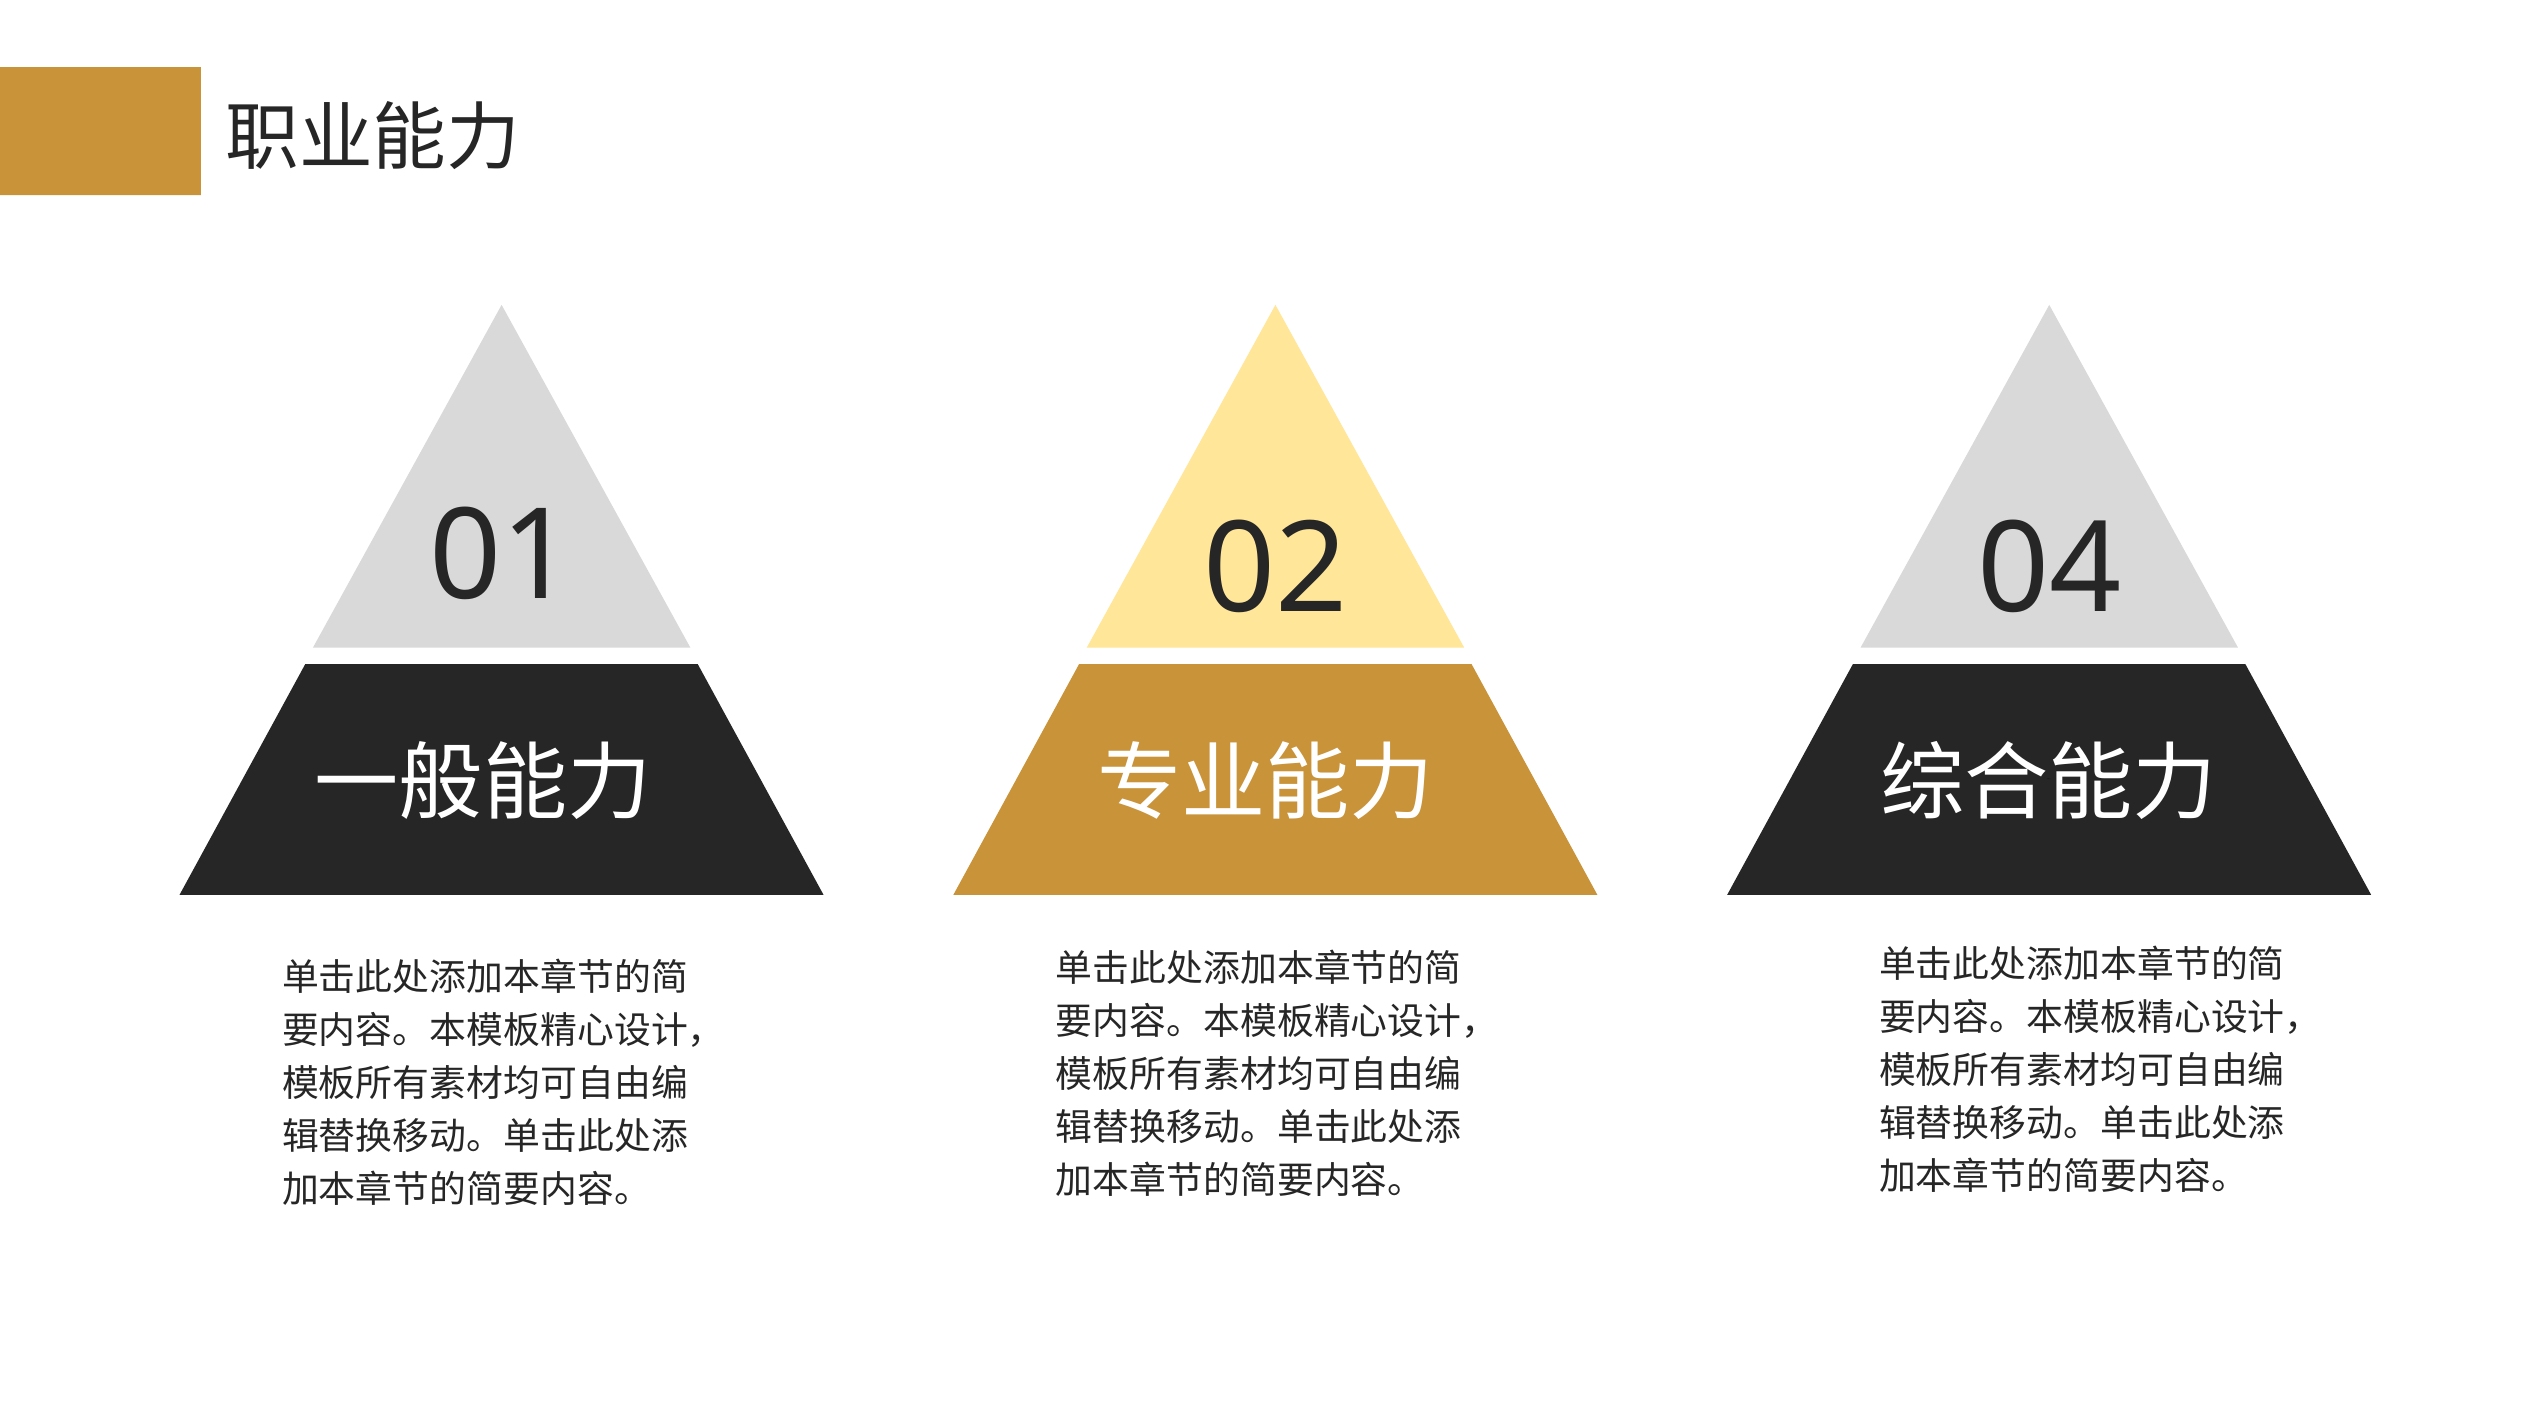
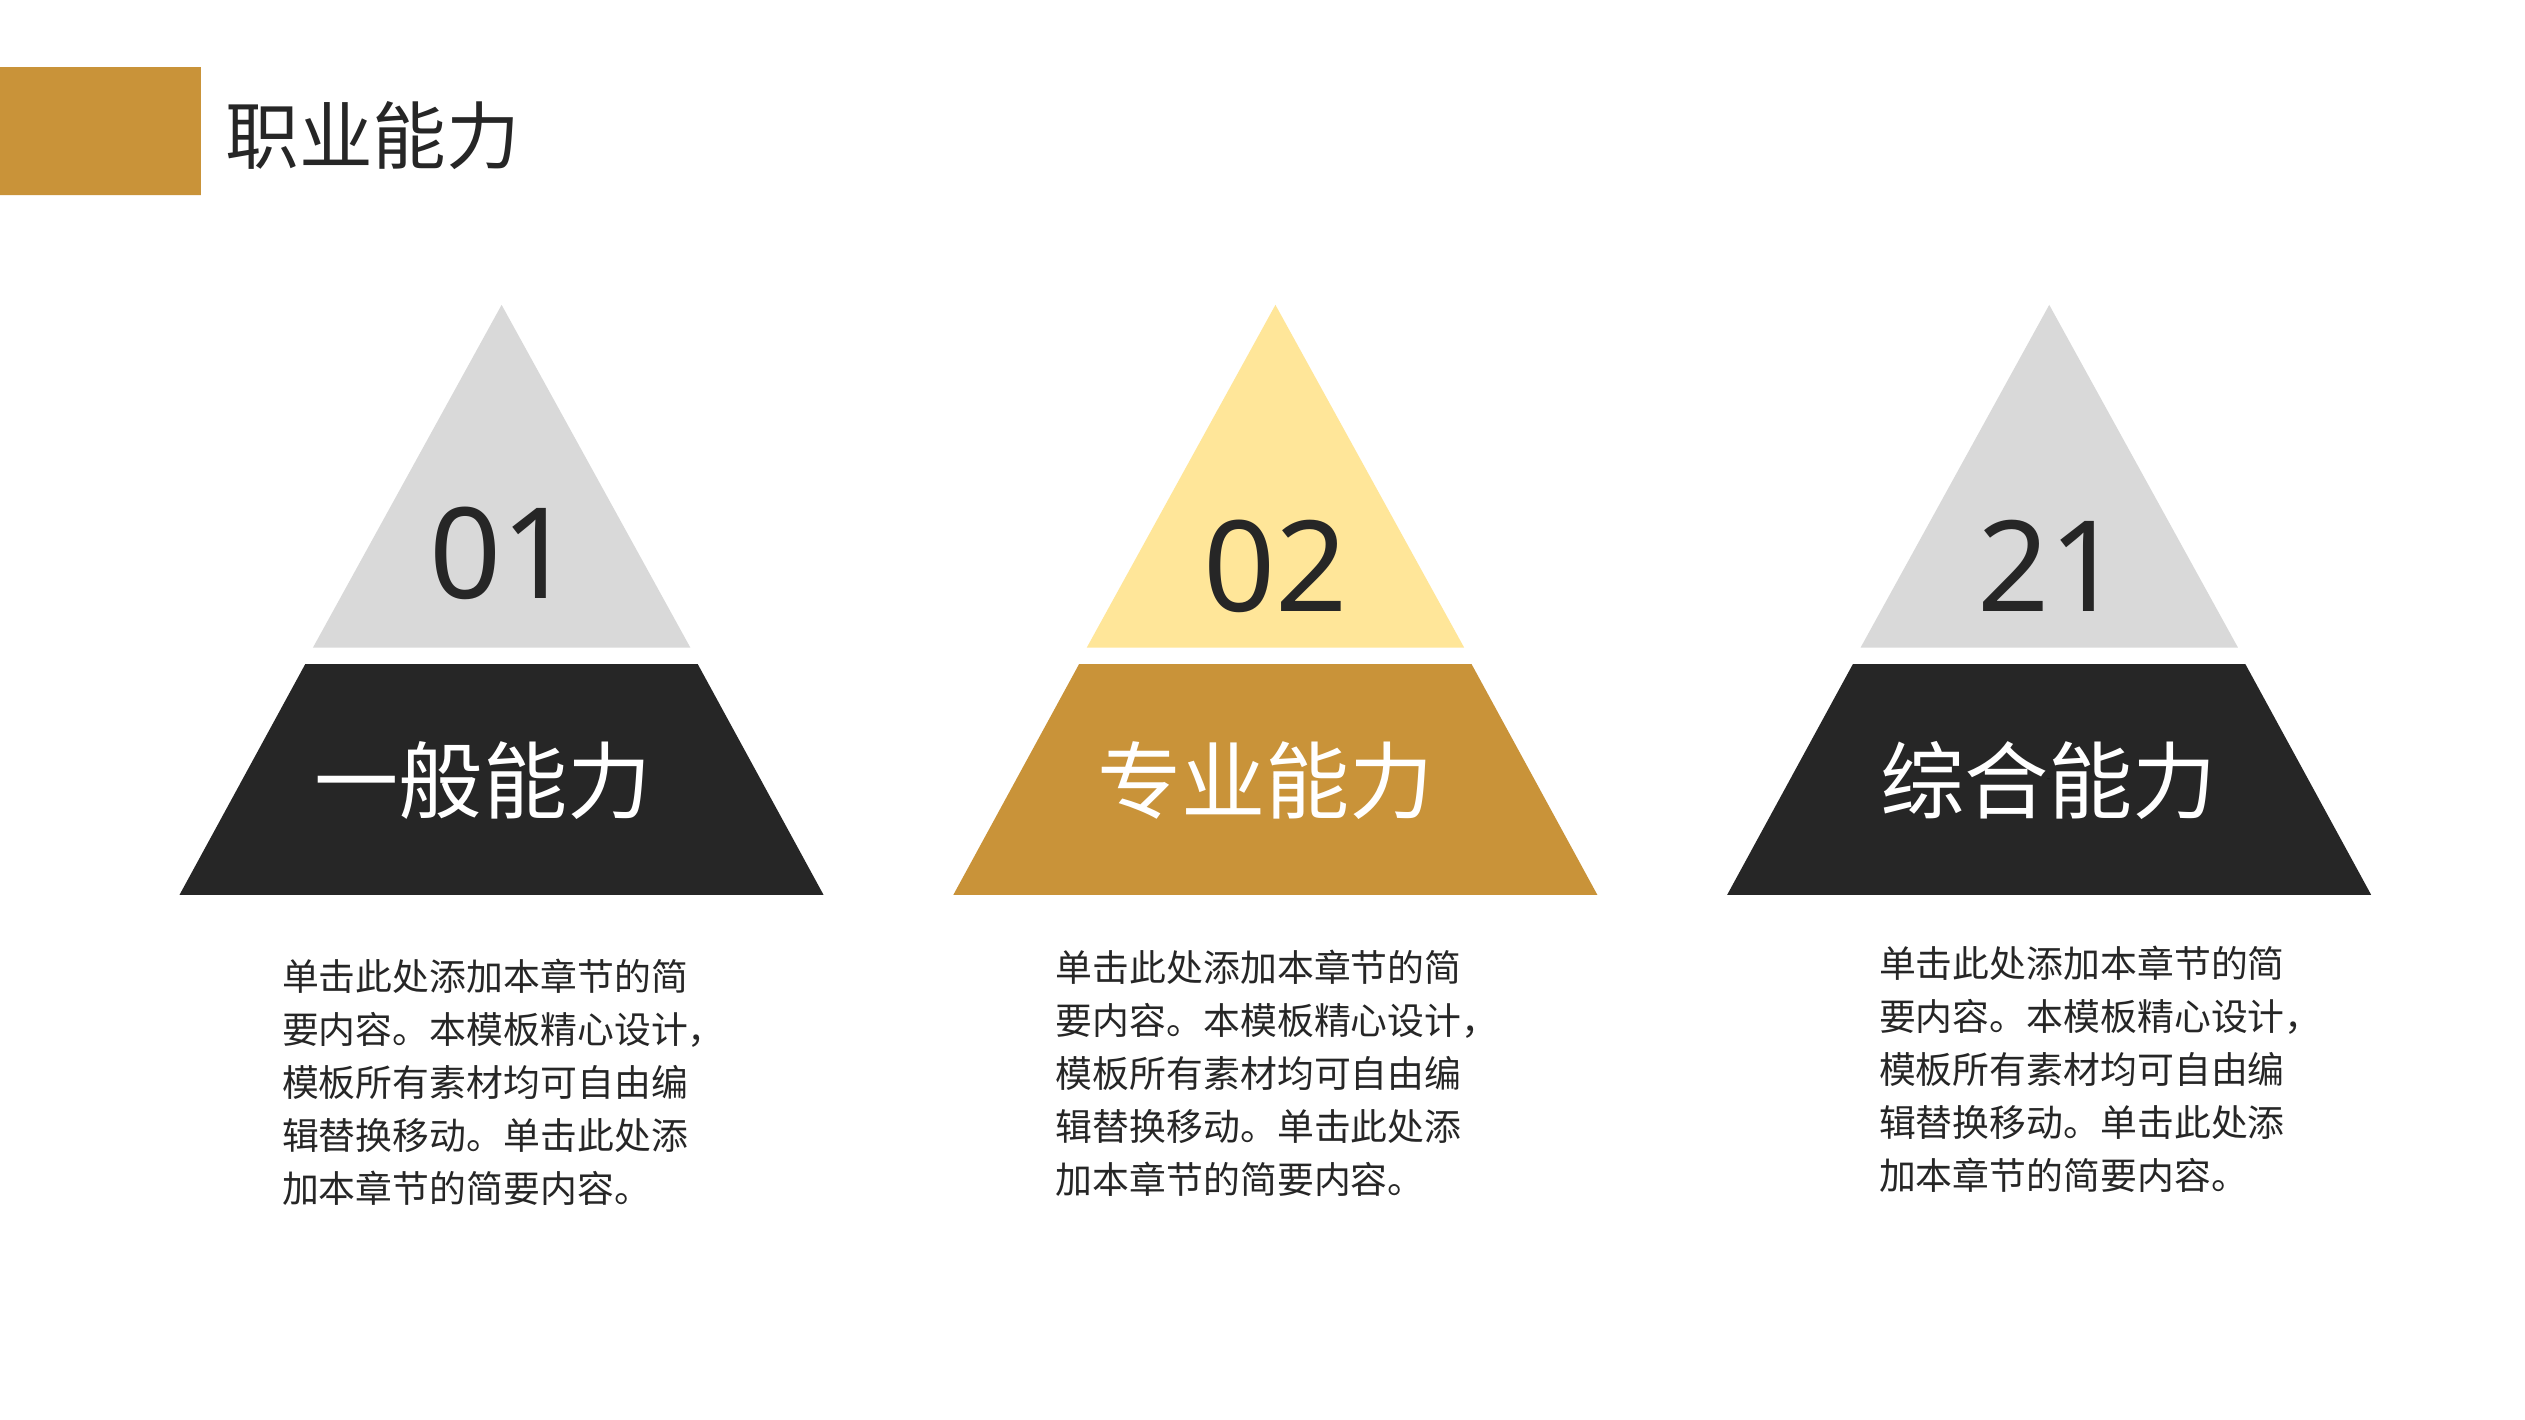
04: 04 -> 21 (2049, 570)
